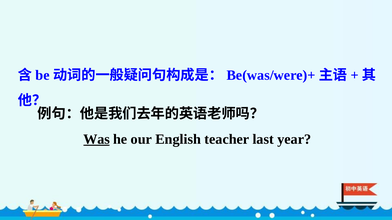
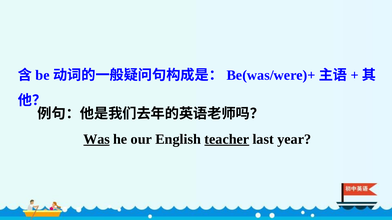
teacher underline: none -> present (227, 140)
